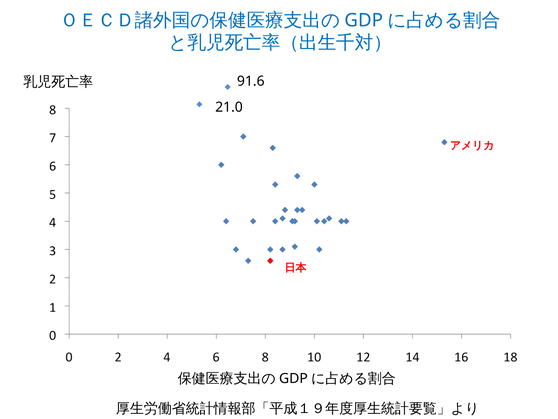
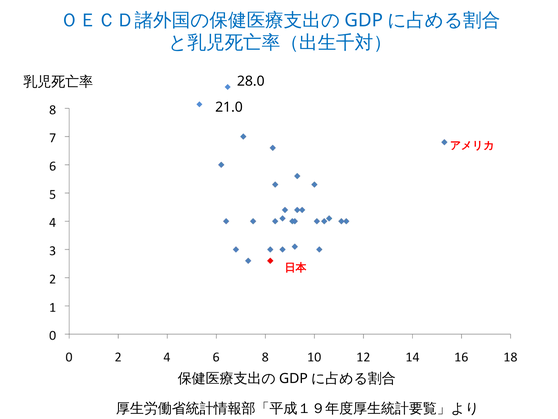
91.6: 91.6 -> 28.0 (251, 81)
